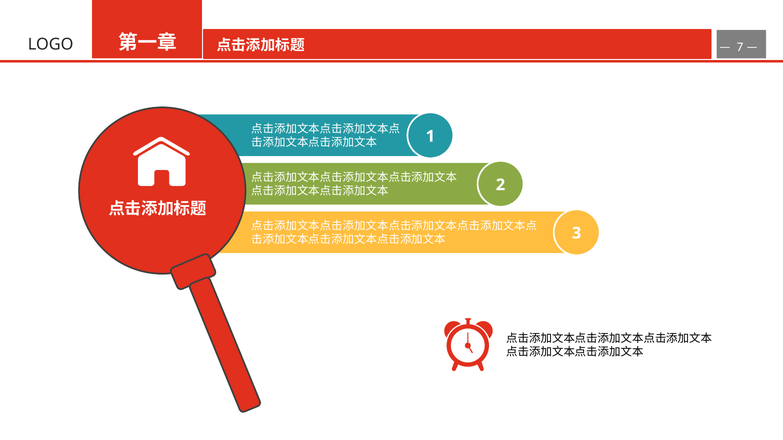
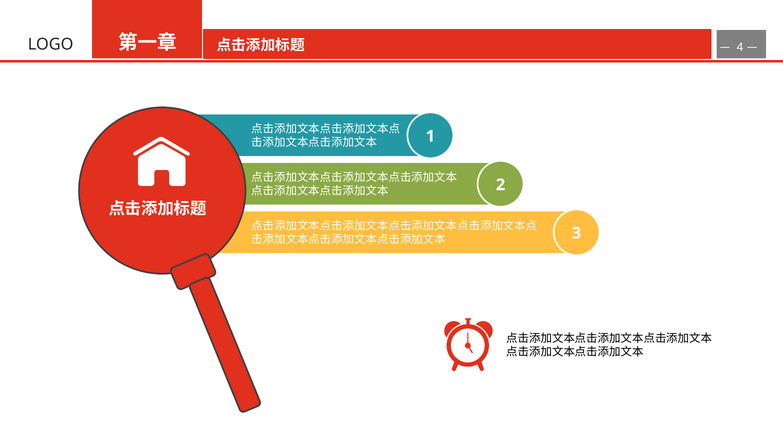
7: 7 -> 4 (740, 47)
